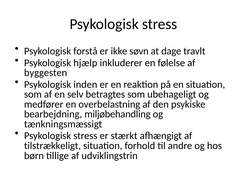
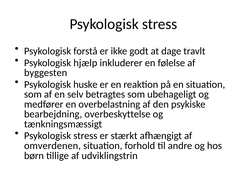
søvn: søvn -> godt (139, 51)
inden: inden -> huske (85, 84)
miljøbehandling: miljøbehandling -> overbeskyttelse (117, 114)
tilstrækkeligt: tilstrækkeligt -> omverdenen (52, 145)
